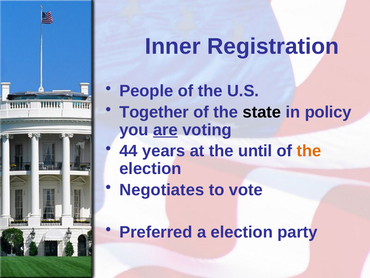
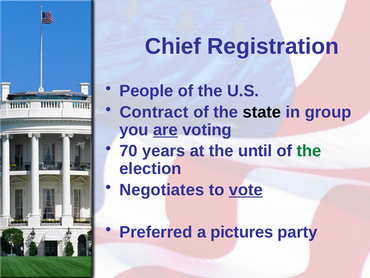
Inner: Inner -> Chief (173, 46)
Together: Together -> Contract (154, 112)
policy: policy -> group (328, 112)
44: 44 -> 70 (128, 151)
the colour: orange -> green (309, 151)
vote underline: none -> present (246, 190)
a election: election -> pictures (242, 232)
